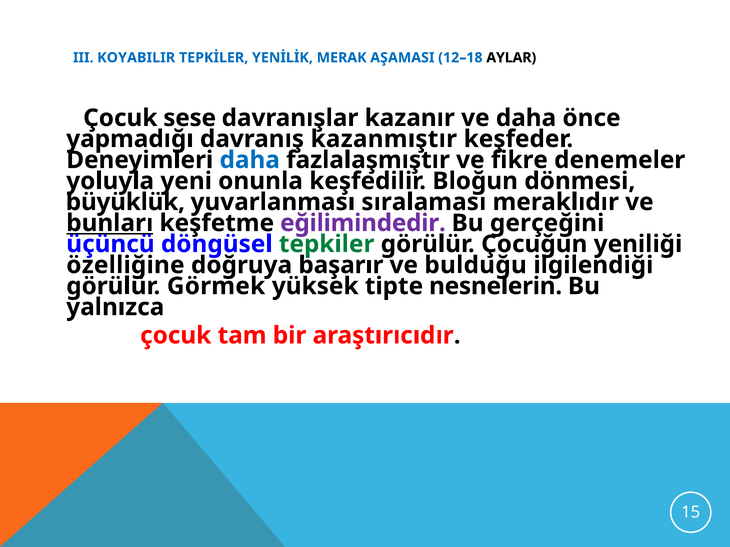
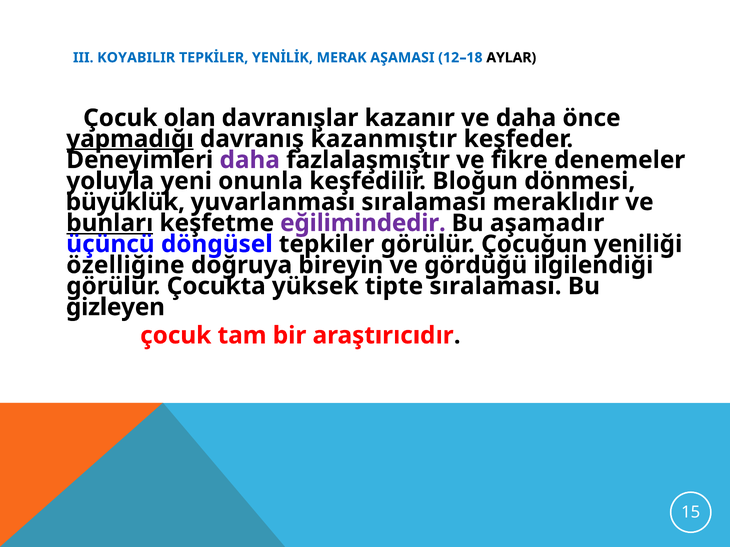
sese: sese -> olan (190, 118)
yapmadığı underline: none -> present (130, 139)
daha colour: blue -> purple (250, 160)
gerçeğini: gerçeğini -> aşamadır (547, 223)
tepkiler colour: green -> black (327, 244)
başarır: başarır -> bireyin (341, 265)
bulduğu: bulduğu -> gördüğü (476, 265)
Görmek: Görmek -> Çocukta (216, 286)
tipte nesnelerin: nesnelerin -> sıralaması (495, 286)
yalnızca: yalnızca -> gizleyen (115, 307)
